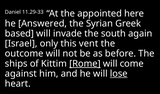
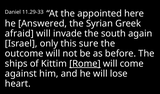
based: based -> afraid (19, 33)
vent: vent -> sure (89, 43)
lose underline: present -> none (119, 73)
